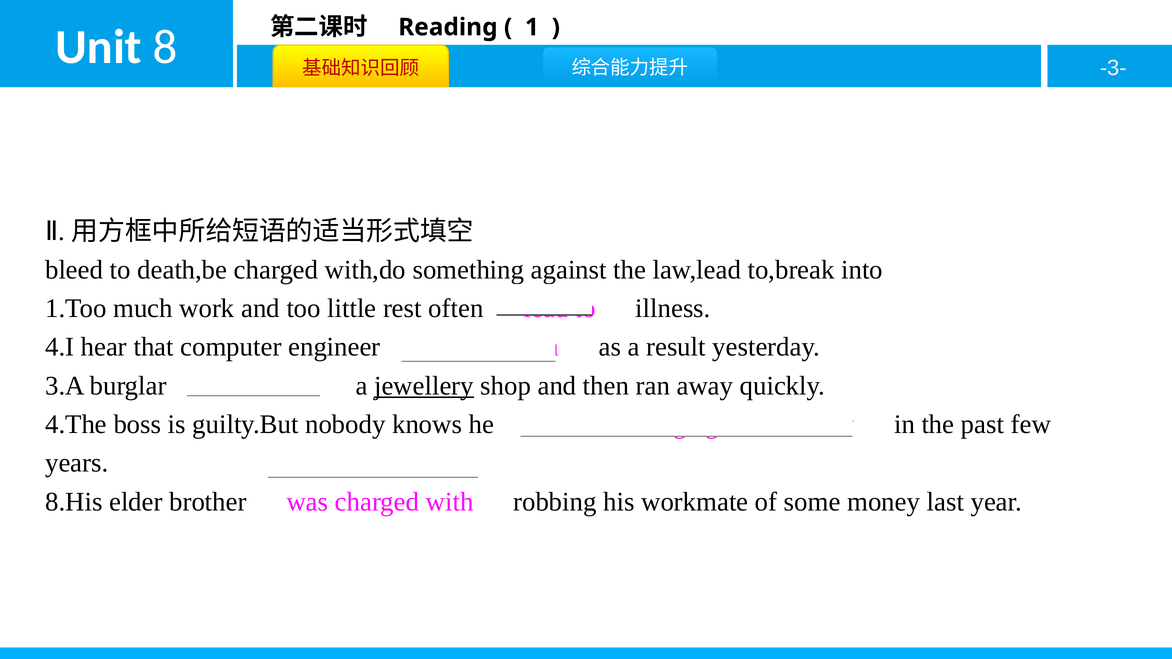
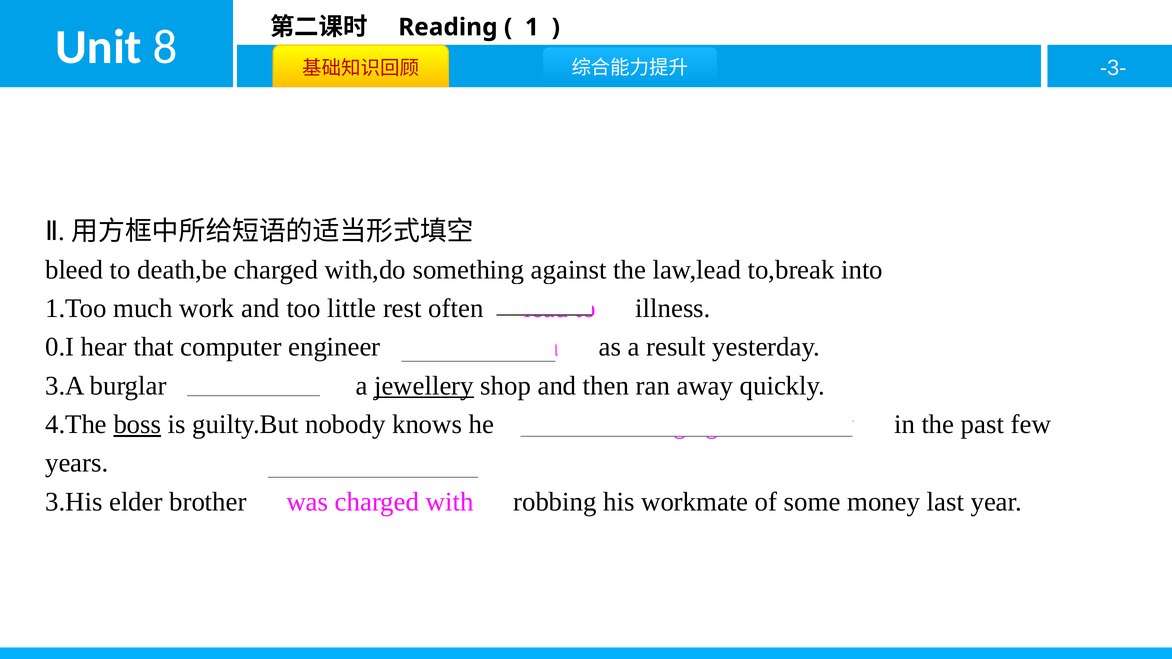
4.I: 4.I -> 0.I (60, 347)
boss underline: none -> present (137, 425)
8.His: 8.His -> 3.His (74, 502)
